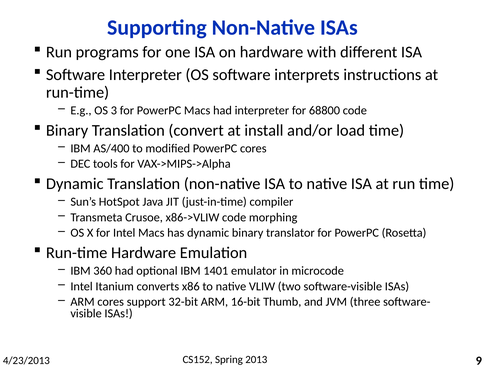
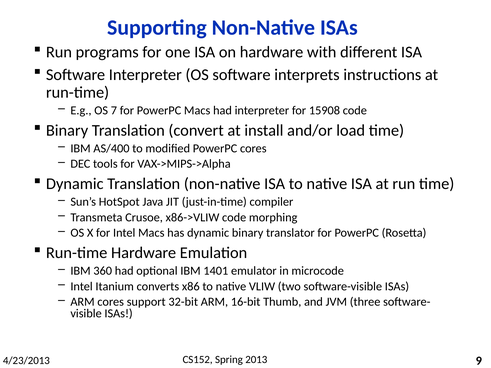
3: 3 -> 7 (114, 110)
68800: 68800 -> 15908 (324, 110)
